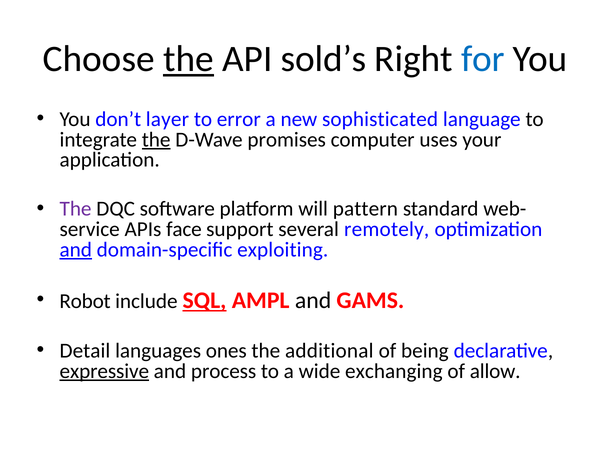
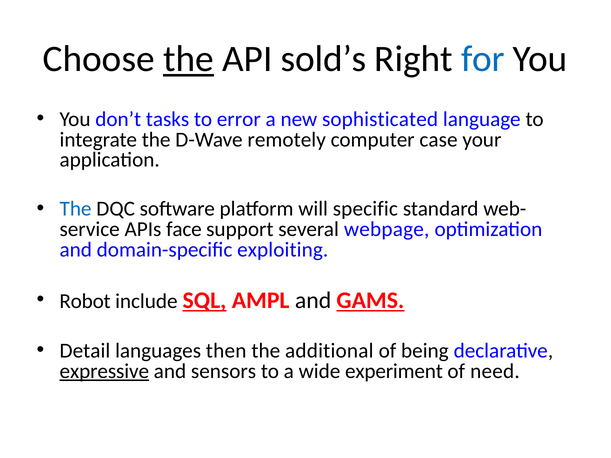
layer: layer -> tasks (168, 119)
the underline: present -> none (156, 140)
promises: promises -> remotely (287, 140)
uses: uses -> case (439, 140)
The colour: purple -> blue (76, 209)
pattern: pattern -> specific (365, 209)
remotely: remotely -> webpage (387, 229)
and underline: present -> none (76, 250)
GAMS underline: none -> present (370, 301)
ones: ones -> then (226, 351)
process: process -> sensors (224, 371)
exchanging: exchanging -> experiment (394, 371)
allow: allow -> need (495, 371)
